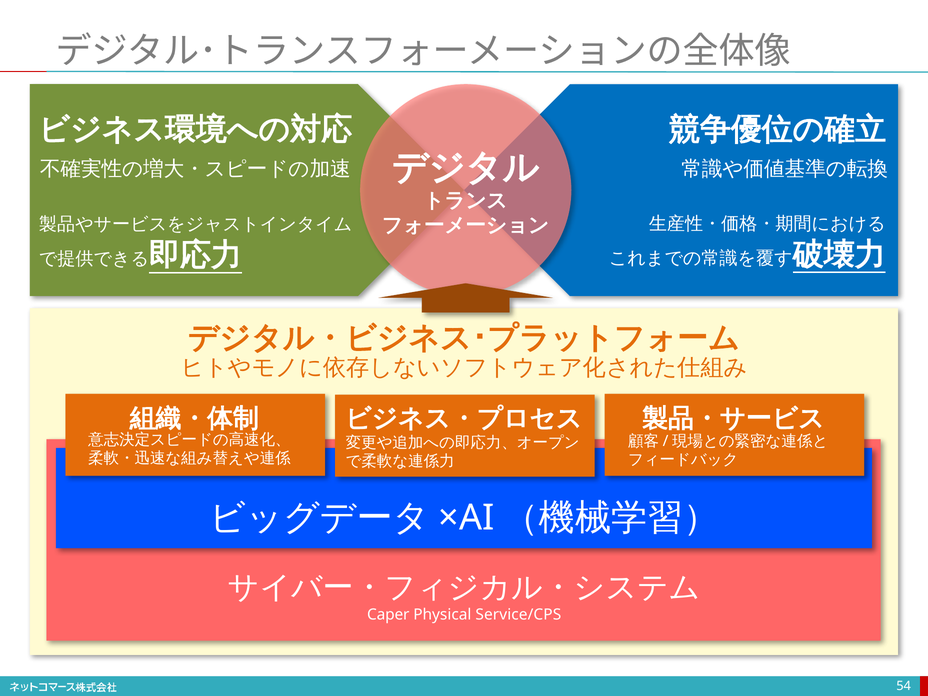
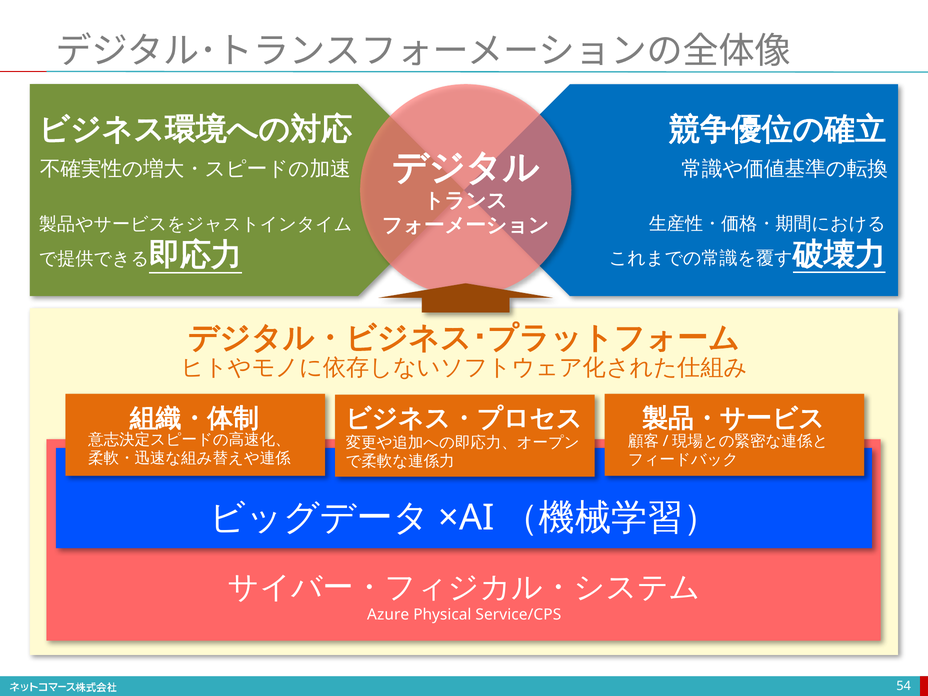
Caper: Caper -> Azure (388, 615)
